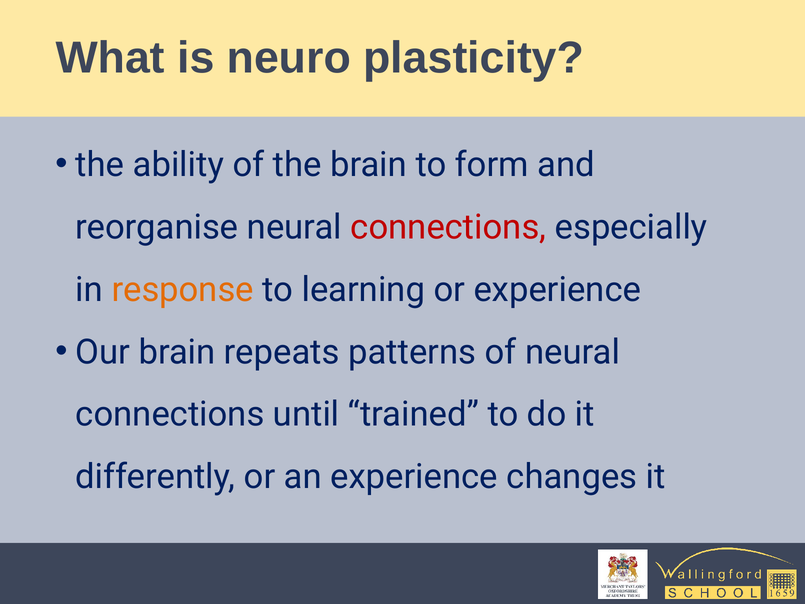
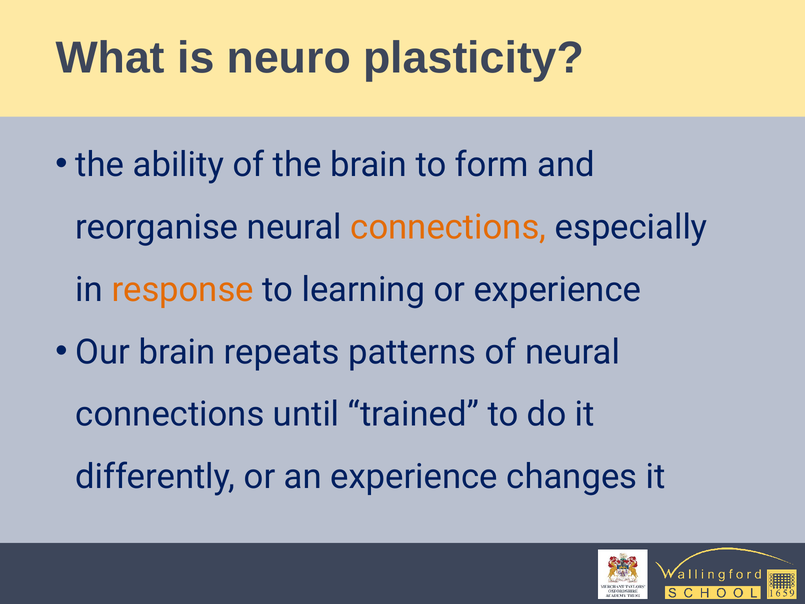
connections colour: red -> orange (448, 227)
